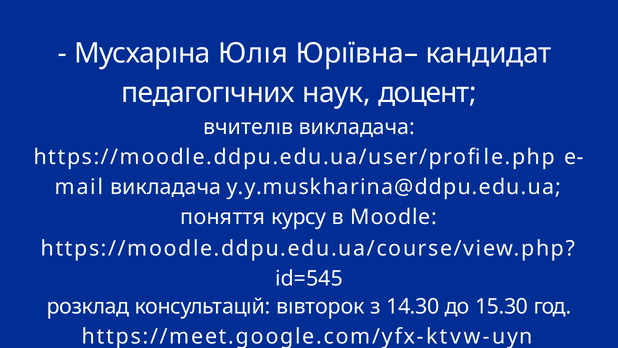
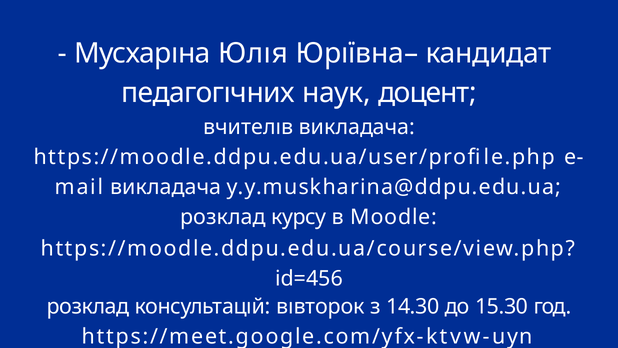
поняття: поняття -> розклад (223, 217)
id=545: id=545 -> id=456 (309, 278)
